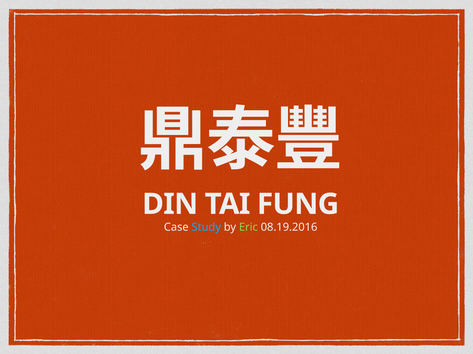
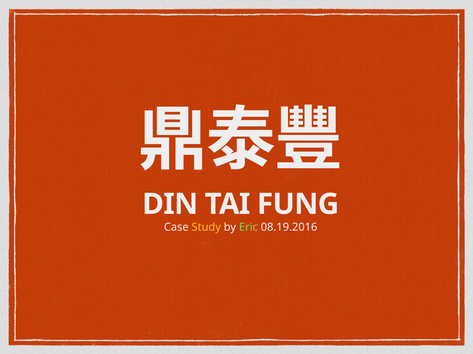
Study colour: light blue -> yellow (206, 228)
